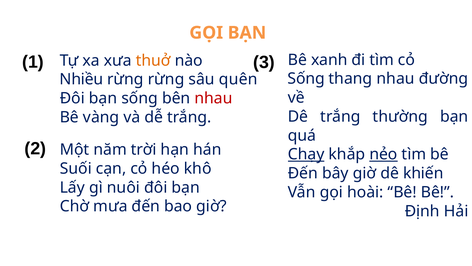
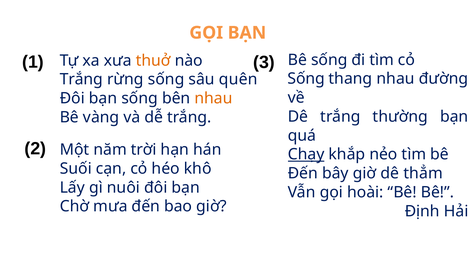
Bê xanh: xanh -> sống (329, 60)
Nhiều: Nhiều -> Trắng (81, 80)
rừng rừng: rừng -> sống (166, 80)
nhau colour: red -> orange (214, 98)
nẻo underline: present -> none (383, 155)
khiến: khiến -> thẳm (423, 173)
